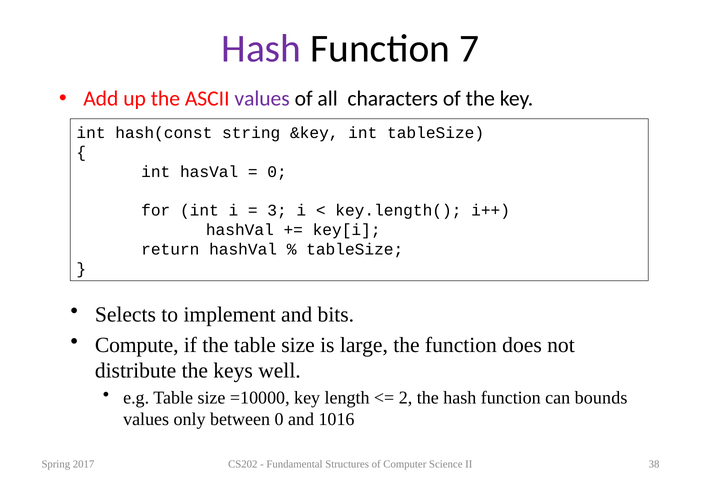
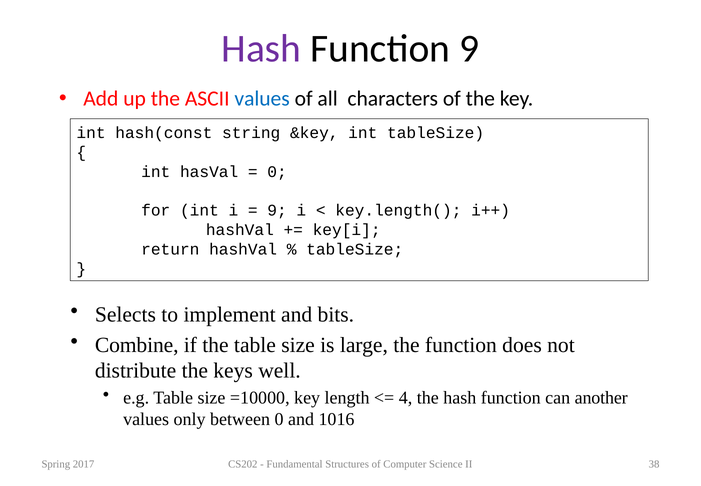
Function 7: 7 -> 9 (469, 49)
values colour: purple -> blue (262, 99)
3: 3 -> 9 (277, 210)
Compute: Compute -> Combine (137, 344)
2: 2 -> 4 (406, 397)
bounds: bounds -> another (601, 397)
